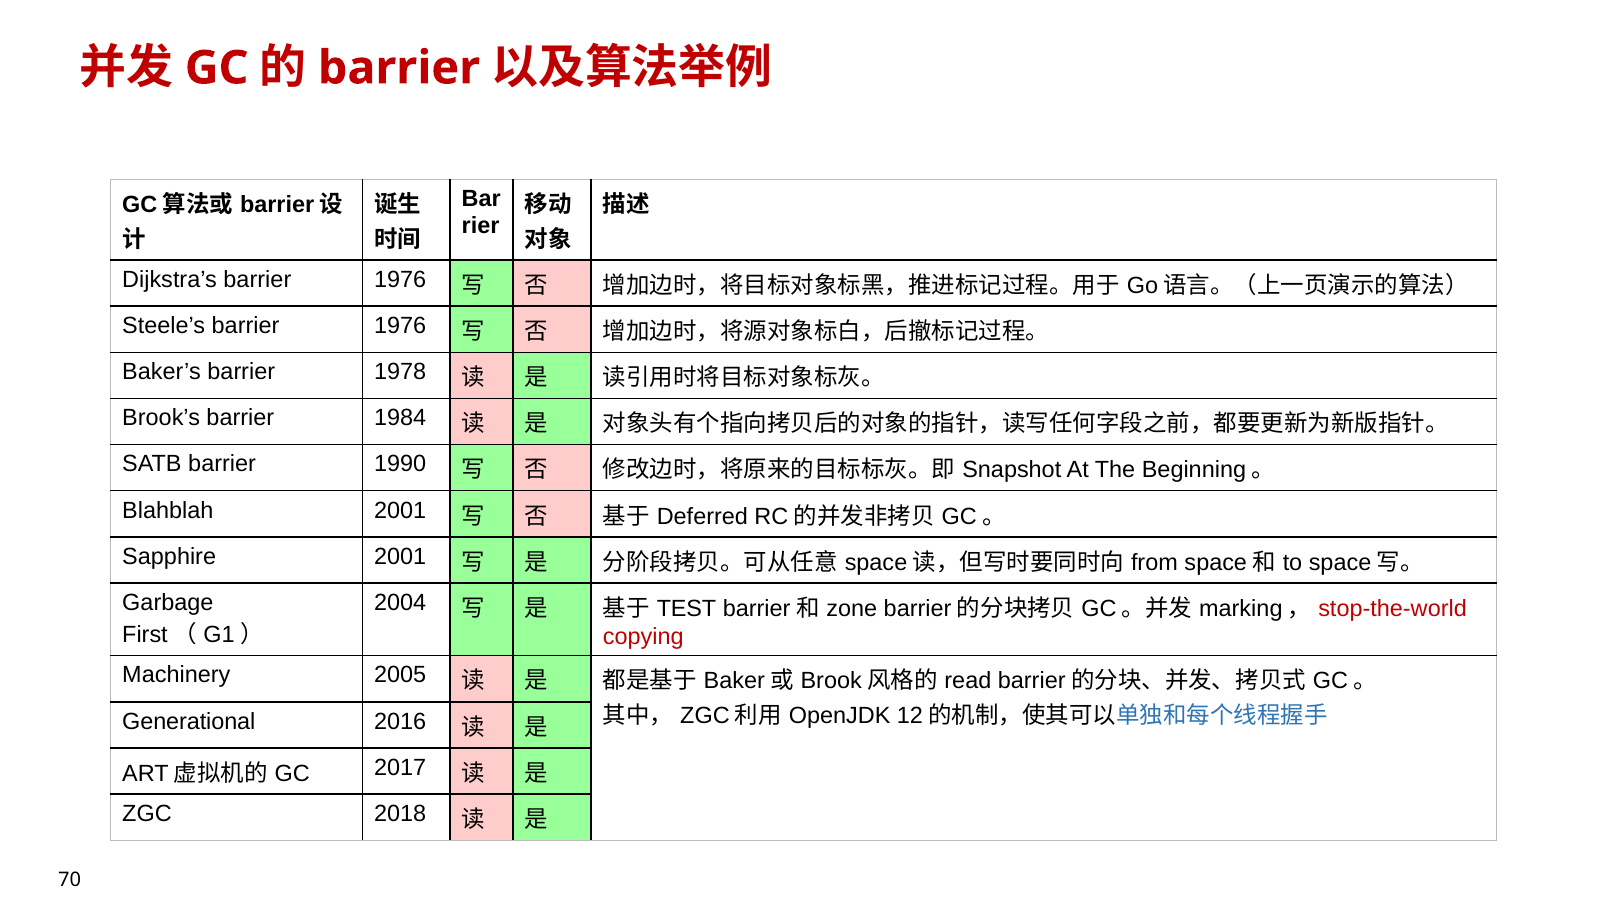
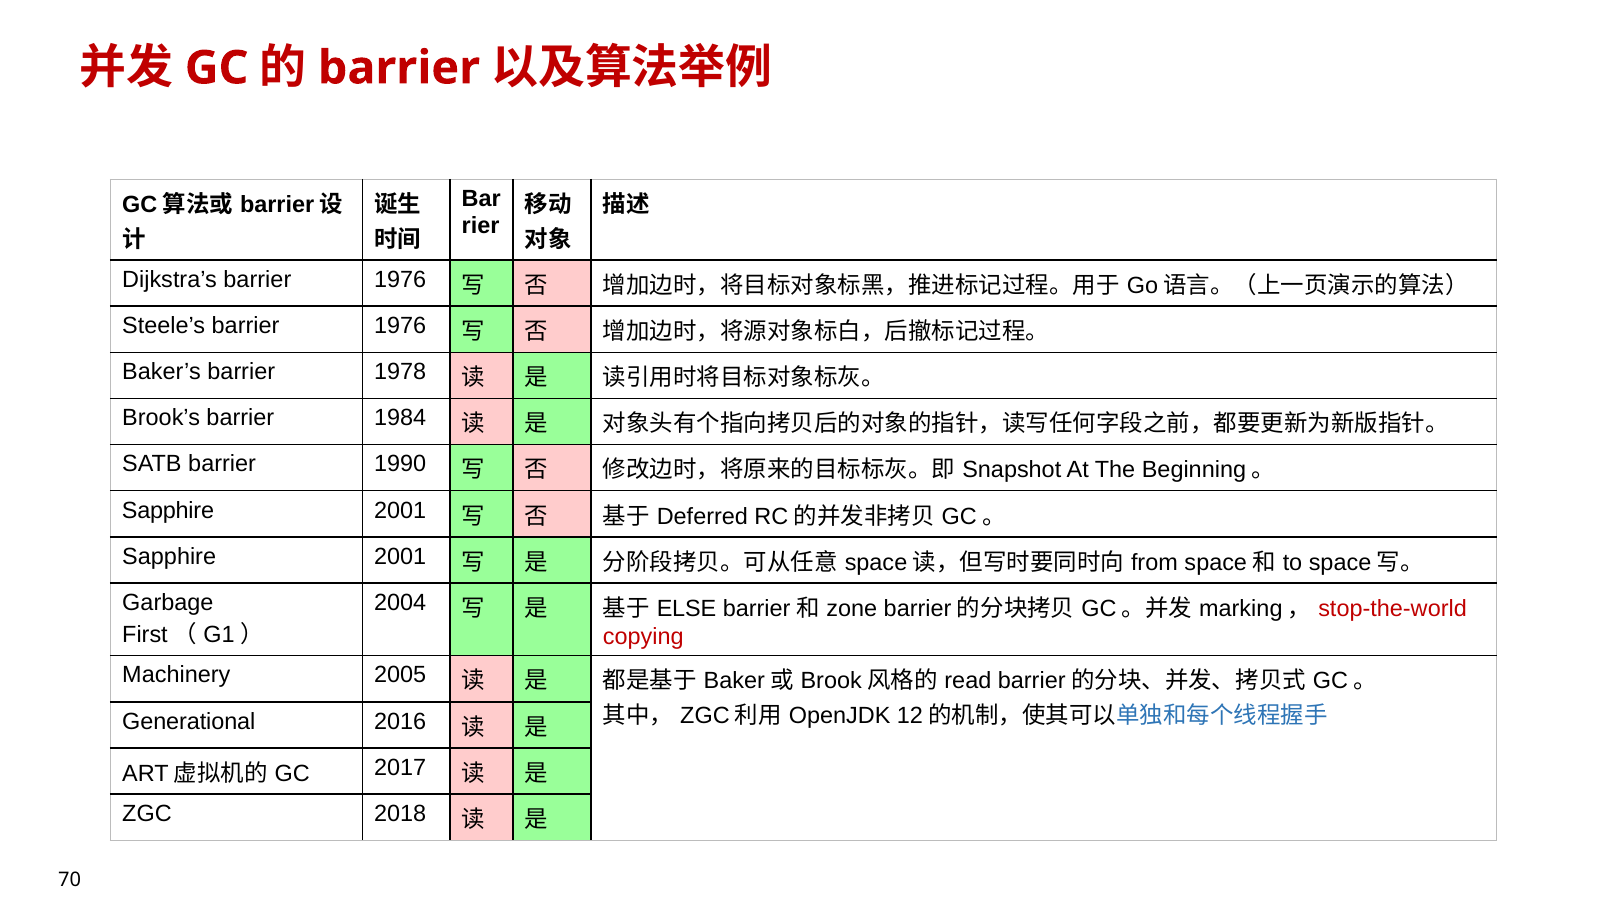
Blahblah: Blahblah -> Sapphire (168, 510)
TEST: TEST -> ELSE (687, 609)
